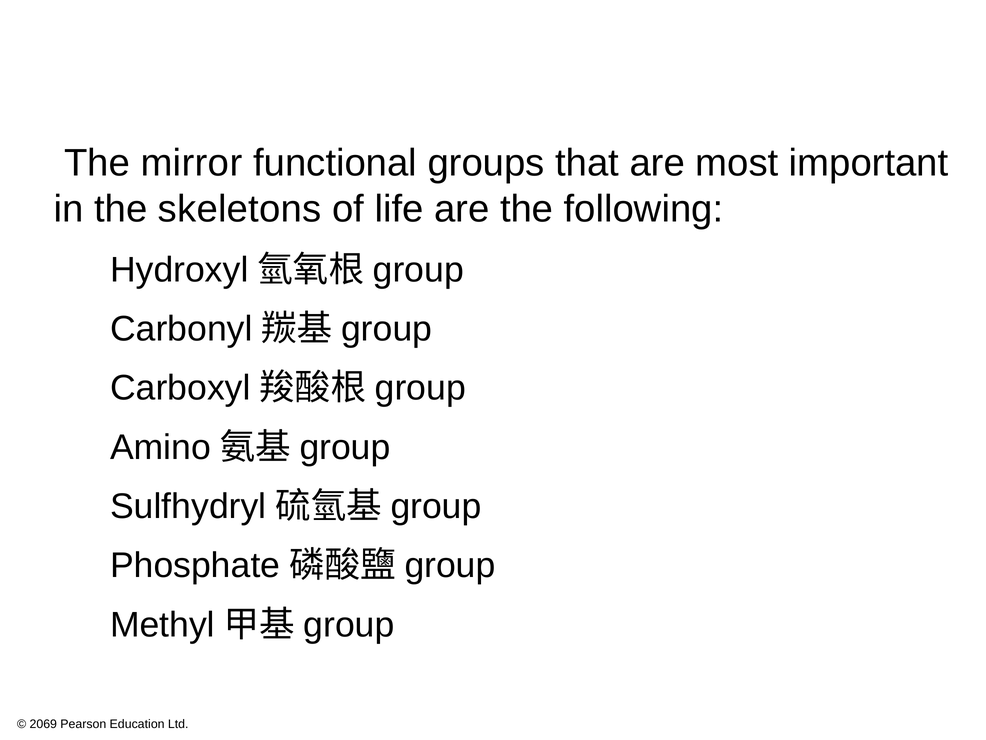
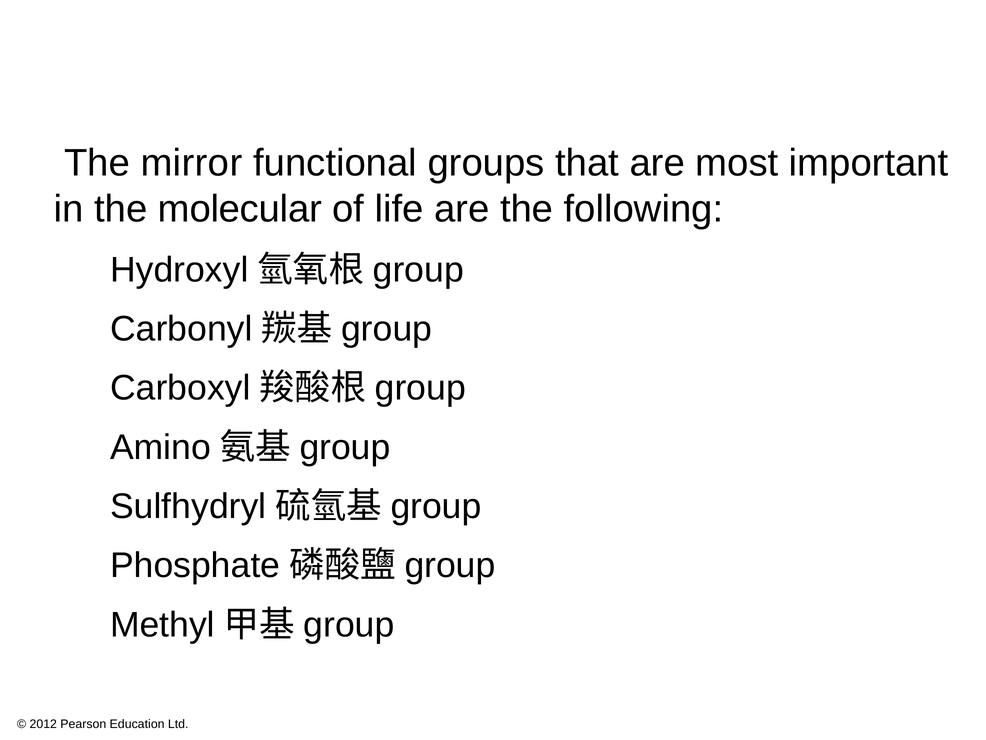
skeletons: skeletons -> molecular (240, 209)
2069: 2069 -> 2012 (43, 724)
